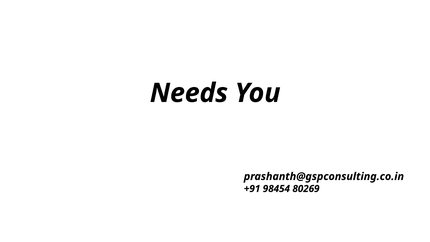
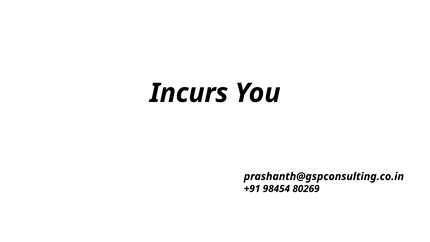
Needs: Needs -> Incurs (189, 93)
